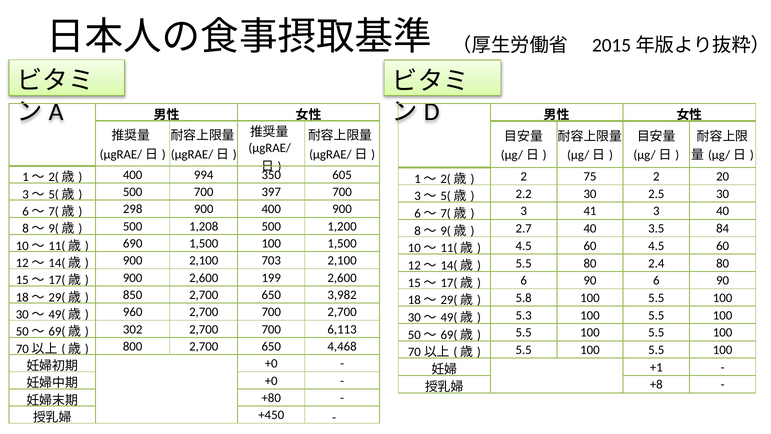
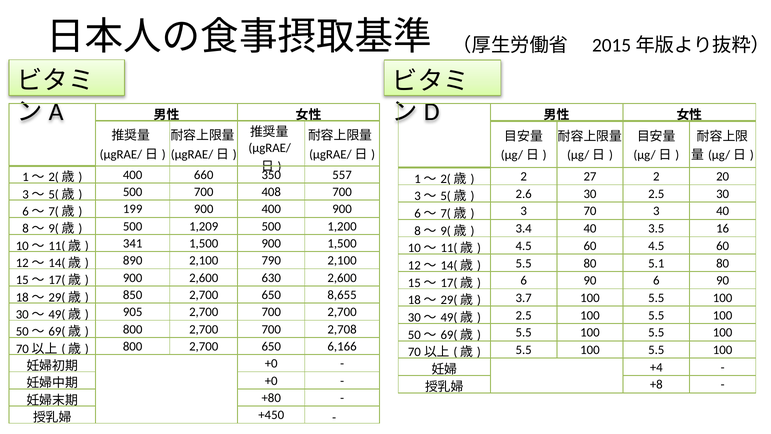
994: 994 -> 660 (204, 175)
605: 605 -> 557 (342, 175)
75: 75 -> 27 (590, 176)
397: 397 -> 408 (271, 192)
2.2: 2.2 -> 2.6 (524, 194)
298: 298 -> 199 (133, 209)
41: 41 -> 70 (590, 211)
1,208: 1,208 -> 1,209 (204, 226)
2.7: 2.7 -> 3.4 (524, 228)
84: 84 -> 16 (723, 228)
690: 690 -> 341 (133, 243)
1,500 100: 100 -> 900 (271, 243)
900: 900 -> 890 (133, 261)
703: 703 -> 790 (271, 261)
2.4: 2.4 -> 5.1 (656, 263)
199: 199 -> 630 (271, 278)
3,982: 3,982 -> 8,655 (342, 295)
5.8: 5.8 -> 3.7 (524, 298)
960: 960 -> 905 (133, 312)
5.3: 5.3 -> 2.5 (524, 315)
302: 302 -> 800 (133, 329)
6,113: 6,113 -> 2,708 (342, 329)
4,468: 4,468 -> 6,166 (342, 346)
+1: +1 -> +4 (656, 367)
